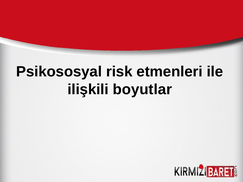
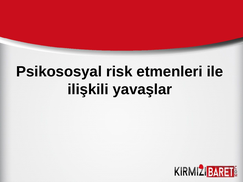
boyutlar: boyutlar -> yavaşlar (142, 89)
